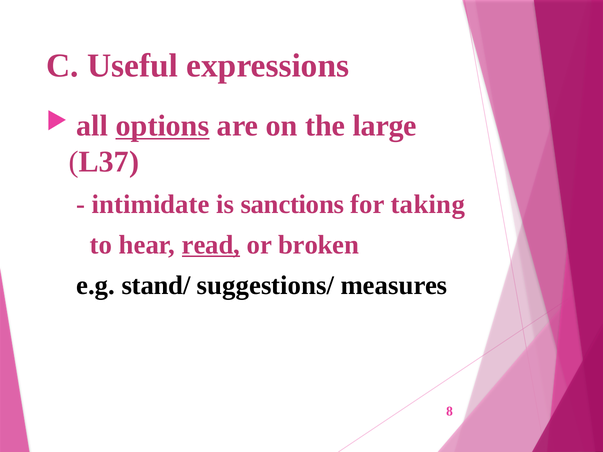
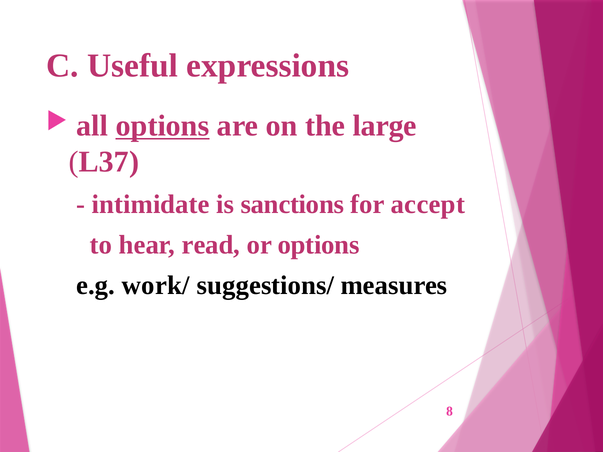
taking: taking -> accept (428, 204)
read underline: present -> none (211, 245)
or broken: broken -> options (319, 245)
stand/: stand/ -> work/ (156, 286)
